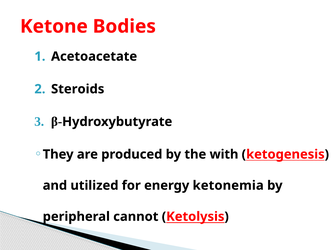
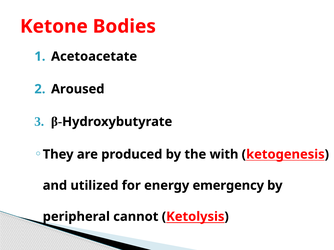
Steroids: Steroids -> Aroused (78, 89)
ketonemia: ketonemia -> emergency (228, 186)
